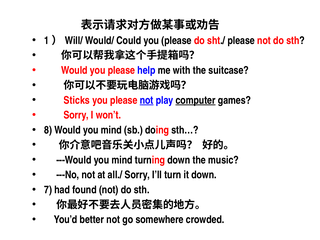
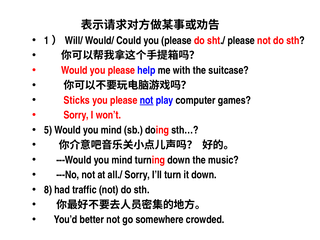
computer underline: present -> none (196, 100)
8: 8 -> 5 (48, 130)
7: 7 -> 8 (48, 190)
found: found -> traffic (84, 190)
